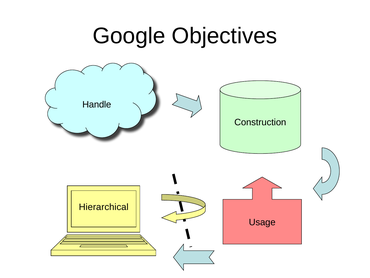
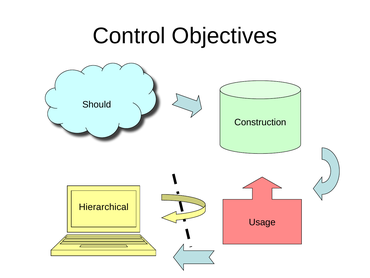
Google: Google -> Control (129, 36)
Handle: Handle -> Should (97, 104)
